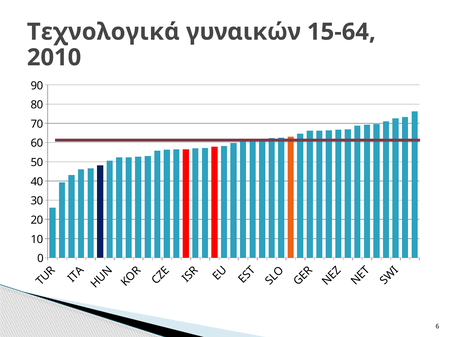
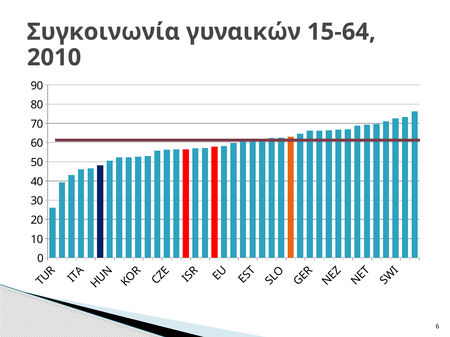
Τεχνολογικά: Τεχνολογικά -> Συγκοινωνία (103, 32)
